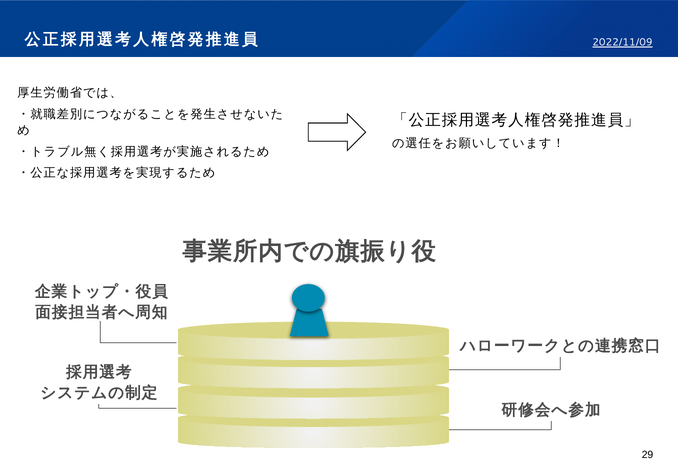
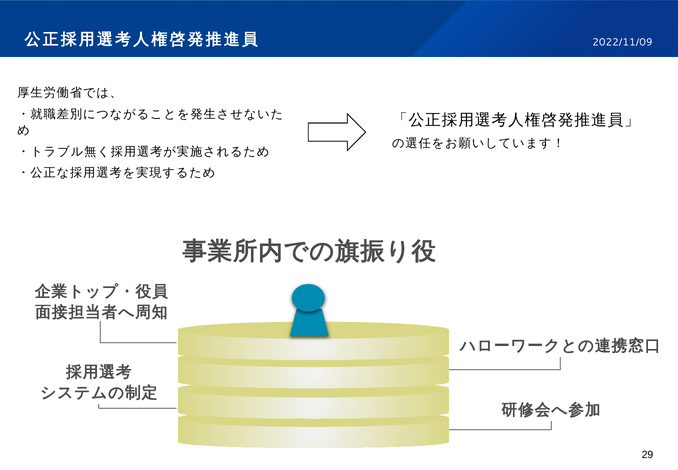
2022/11/09 underline: present -> none (622, 42)
